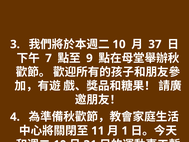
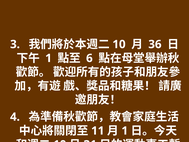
37: 37 -> 36 (155, 44)
7: 7 -> 1 (49, 58)
9: 9 -> 6 (89, 58)
